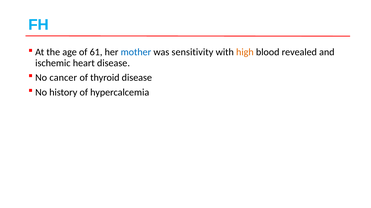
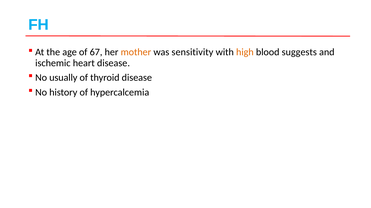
61: 61 -> 67 (96, 52)
mother colour: blue -> orange (136, 52)
revealed: revealed -> suggests (299, 52)
cancer: cancer -> usually (63, 78)
